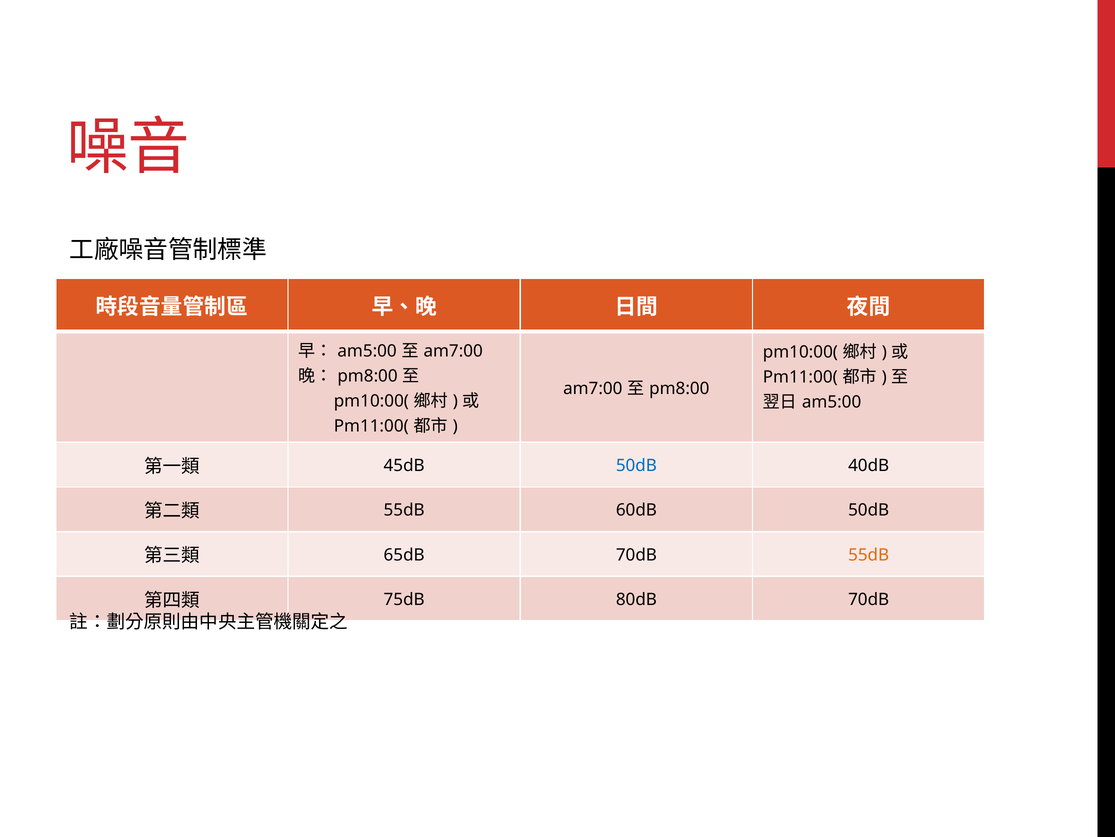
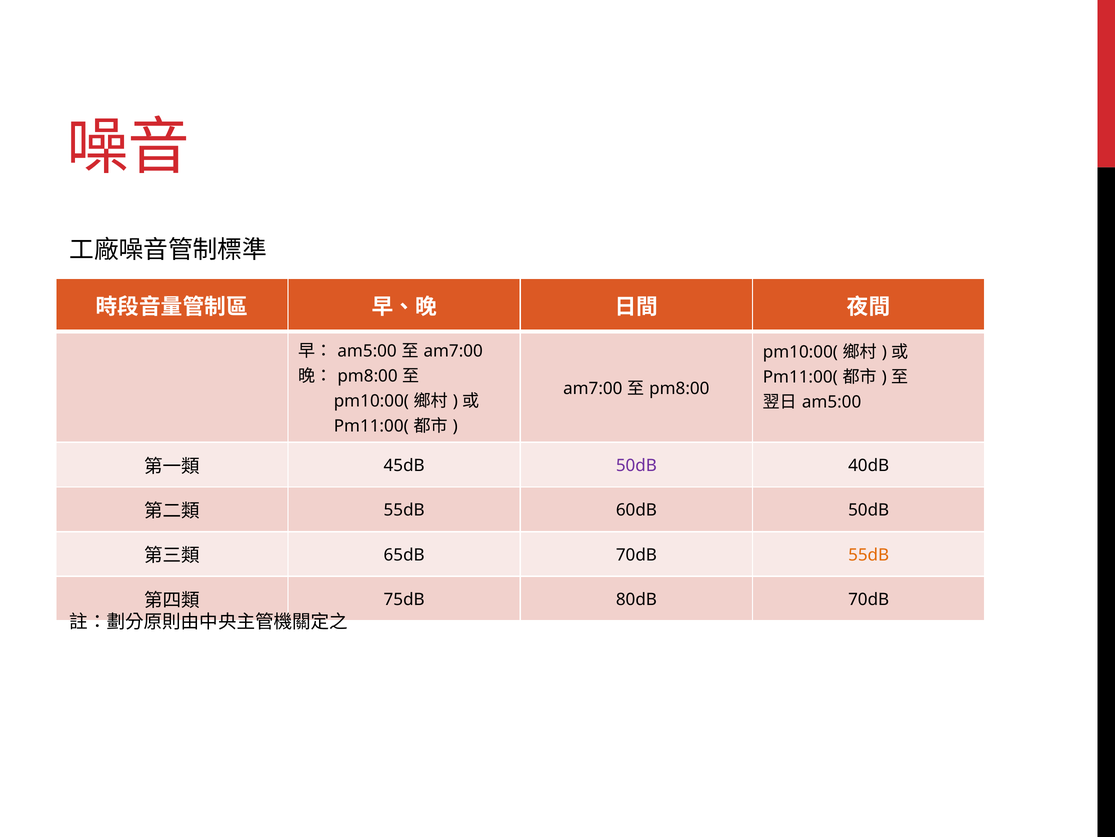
50dB colour: blue -> purple (636, 465)
